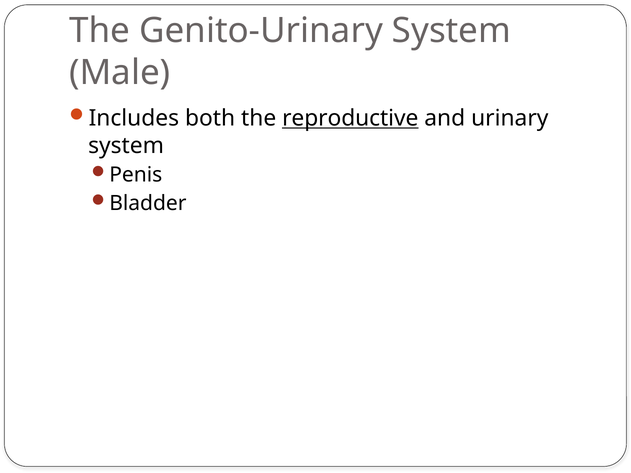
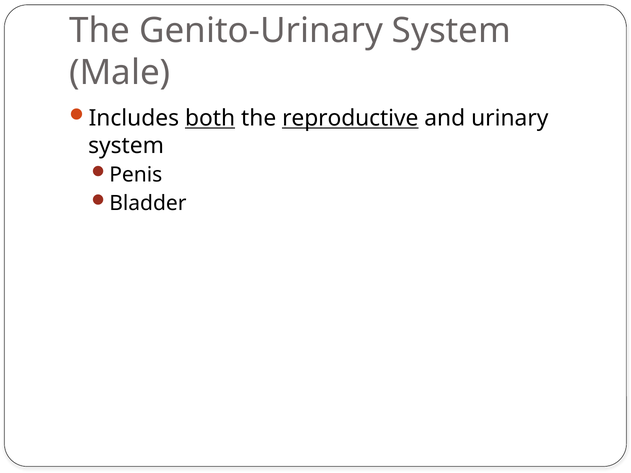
both underline: none -> present (210, 118)
